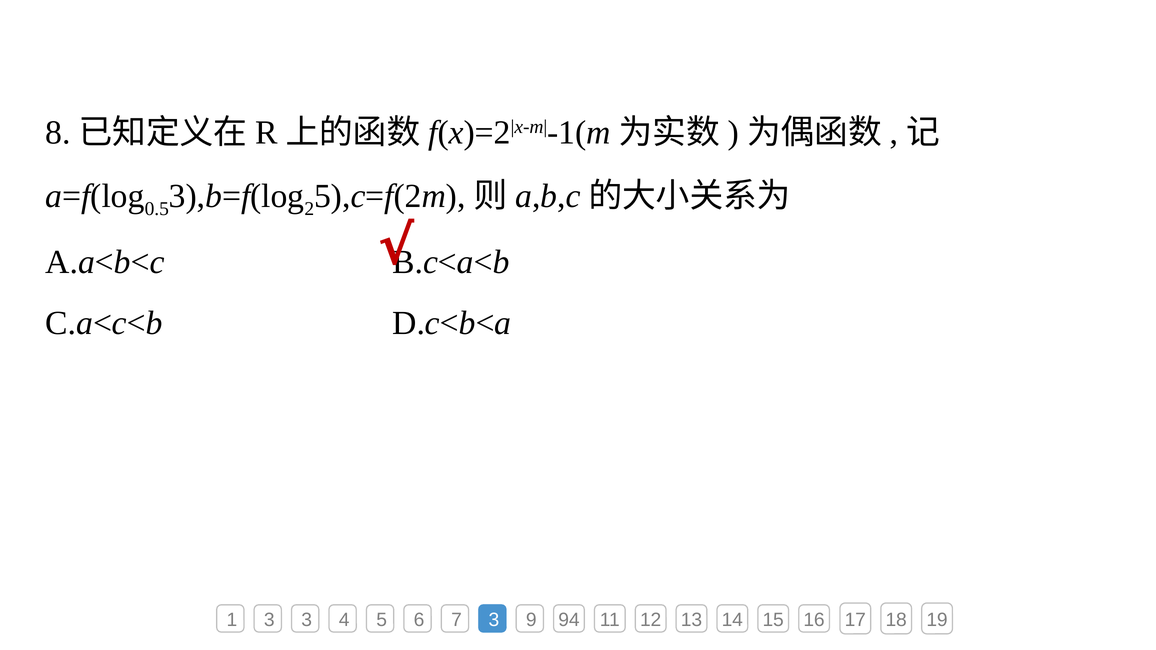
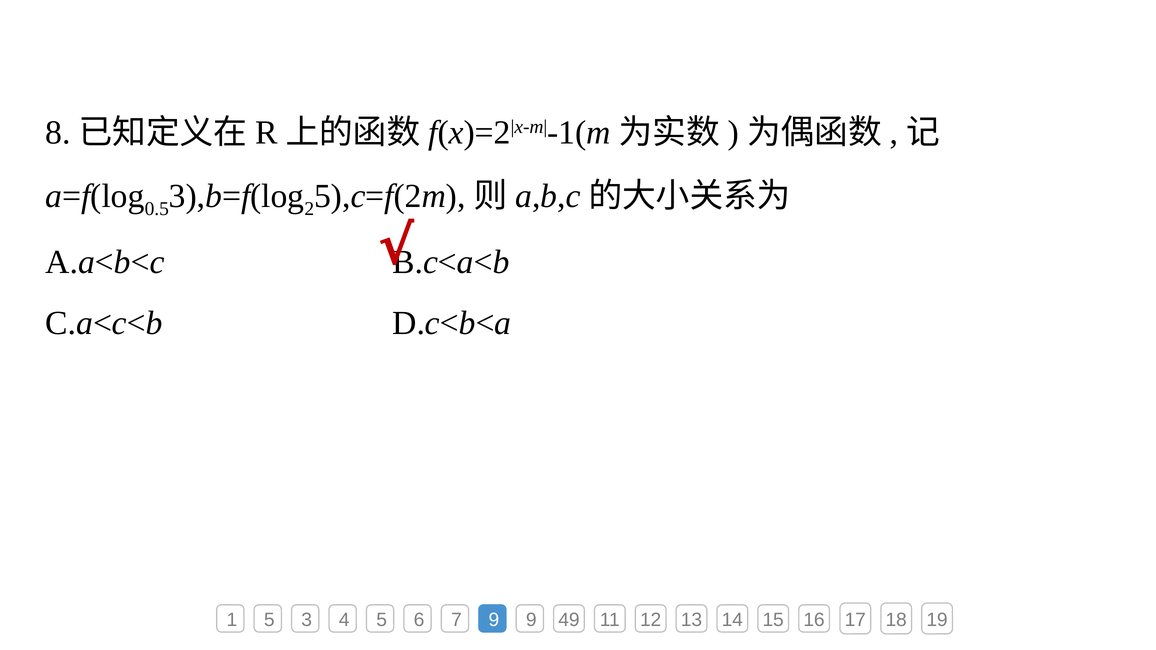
1 3: 3 -> 5 (269, 620)
7 3: 3 -> 9 (494, 620)
94: 94 -> 49 (569, 620)
